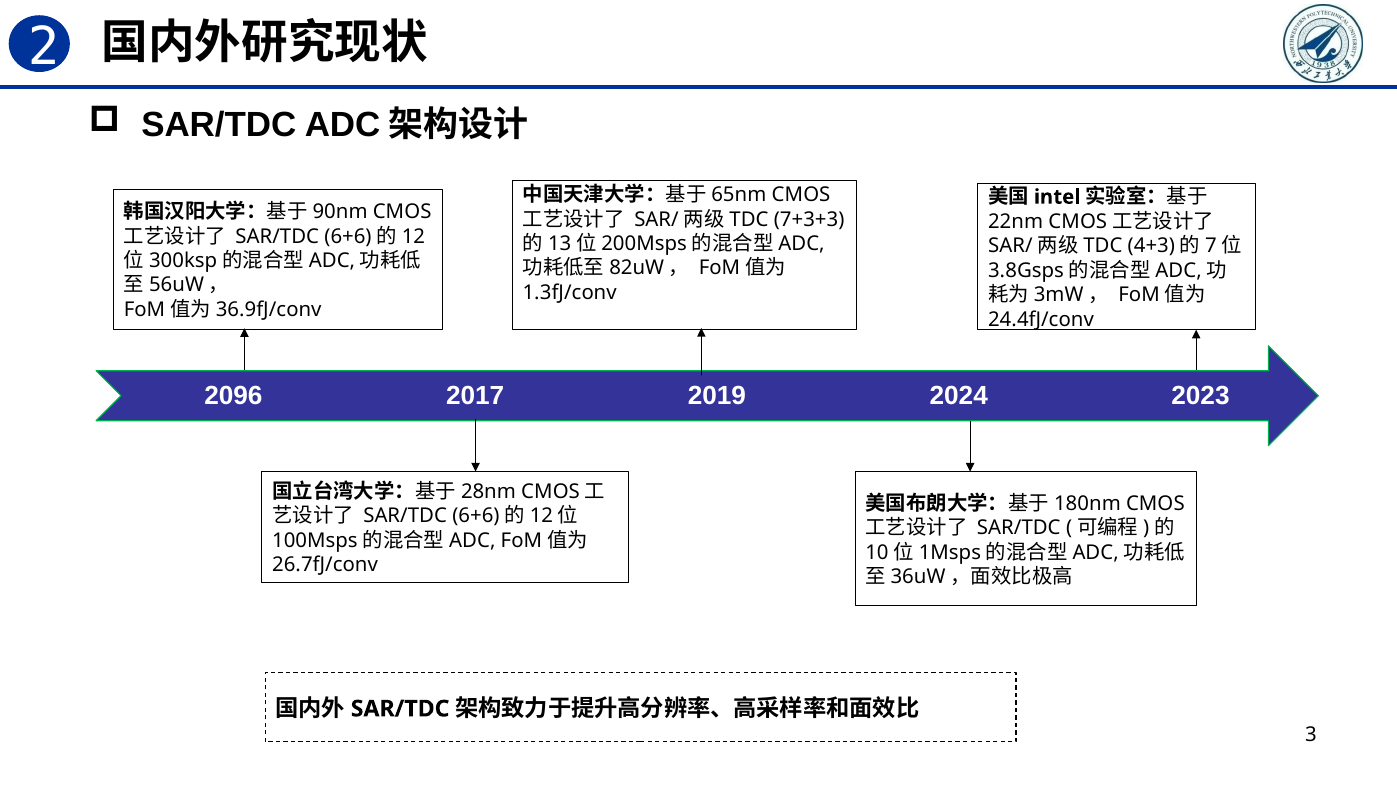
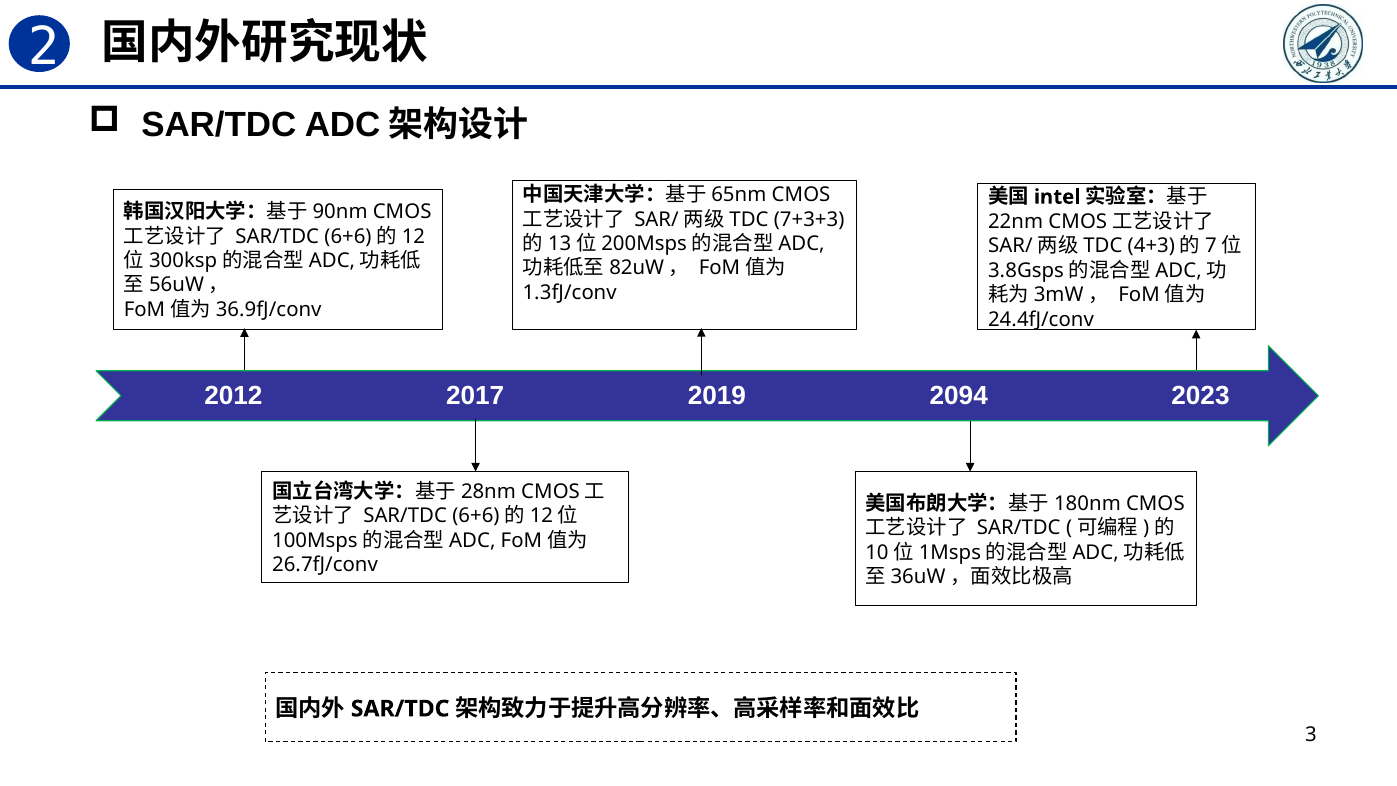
2096: 2096 -> 2012 (233, 396)
2024: 2024 -> 2094 (959, 396)
